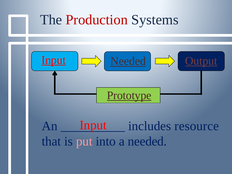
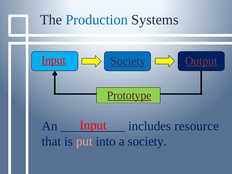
Production colour: red -> blue (97, 20)
Input Needed: Needed -> Society (128, 61)
a needed: needed -> society (147, 141)
